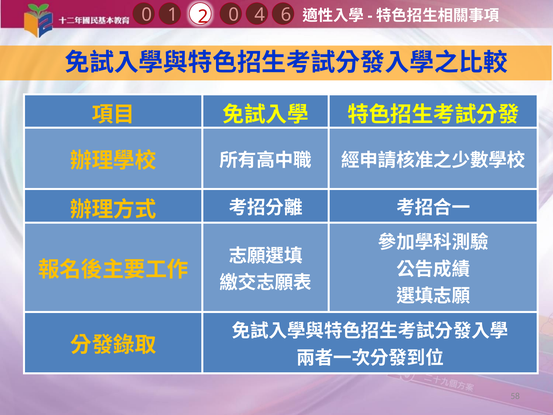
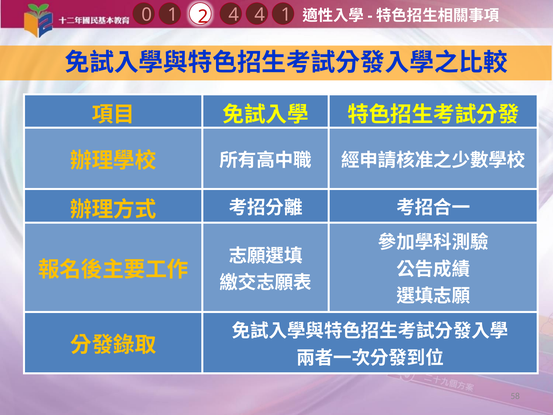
4 6: 6 -> 1 (286, 15)
2 0: 0 -> 4 (234, 15)
